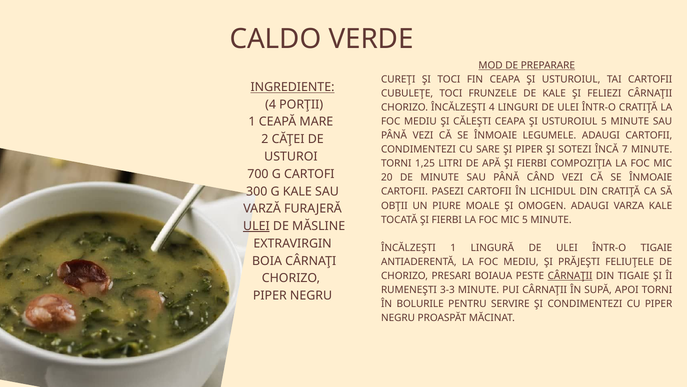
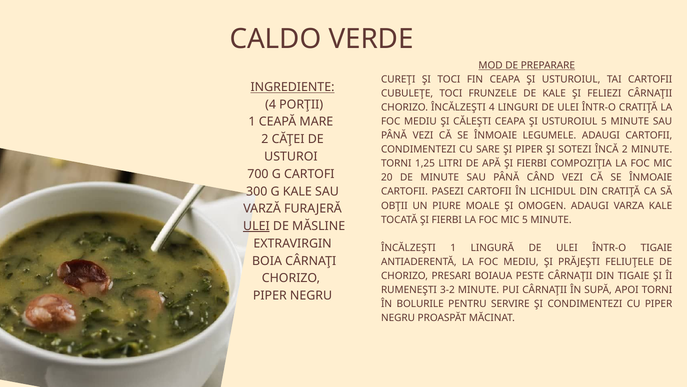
ÎNCĂ 7: 7 -> 2 (625, 149)
CÂRNAŢII underline: present -> none (570, 276)
3-3: 3-3 -> 3-2 (447, 290)
